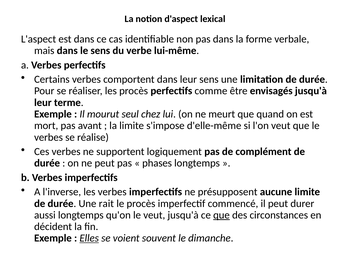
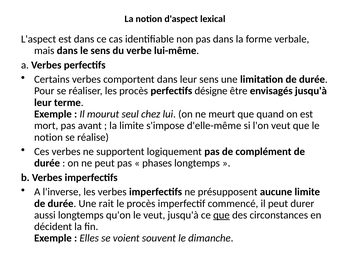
comme: comme -> désigne (211, 91)
verbes: verbes -> notion (48, 137)
Elles underline: present -> none (89, 238)
